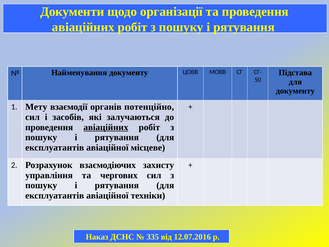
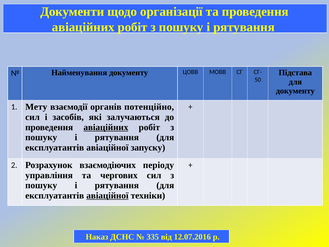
місцеве: місцеве -> запуску (148, 147)
захисту: захисту -> періоду (159, 165)
авіаційної underline: none -> present (107, 195)
